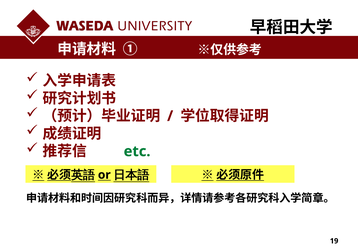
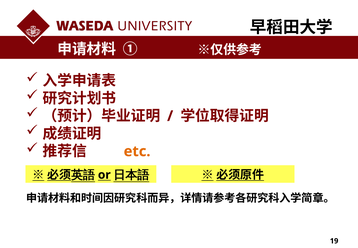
etc colour: green -> orange (137, 151)
